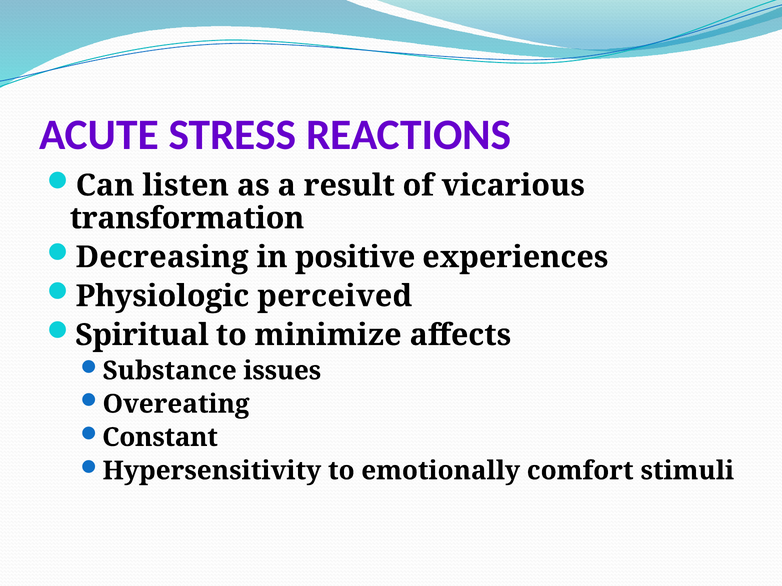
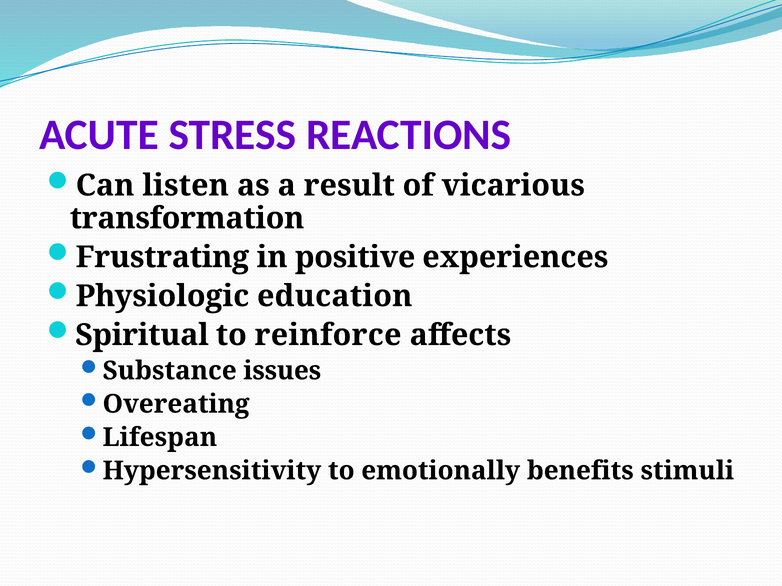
Decreasing: Decreasing -> Frustrating (162, 257)
perceived: perceived -> education (335, 296)
minimize: minimize -> reinforce (328, 335)
Constant: Constant -> Lifespan (160, 438)
comfort: comfort -> benefits (580, 471)
